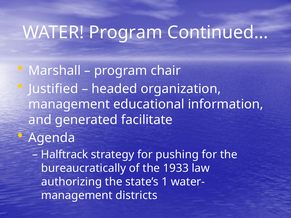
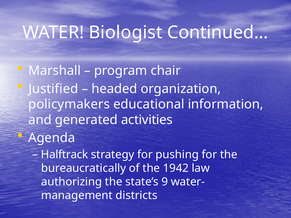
WATER Program: Program -> Biologist (126, 33)
management: management -> policymakers (69, 104)
facilitate: facilitate -> activities (147, 120)
1933: 1933 -> 1942 (176, 168)
1: 1 -> 9 (165, 182)
